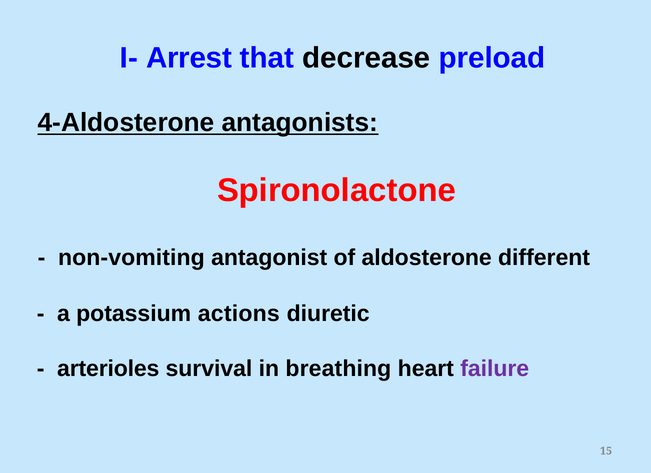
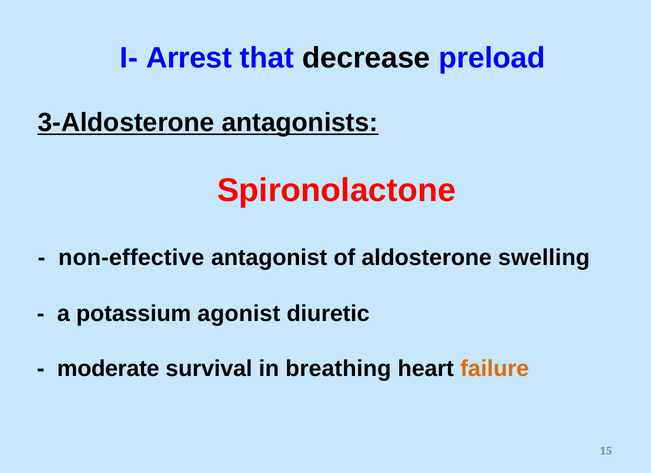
4-Aldosterone: 4-Aldosterone -> 3-Aldosterone (126, 123)
non-vomiting: non-vomiting -> non-effective (131, 258)
different: different -> swelling (544, 258)
actions: actions -> agonist (239, 314)
arterioles: arterioles -> moderate (108, 369)
failure colour: purple -> orange (495, 369)
